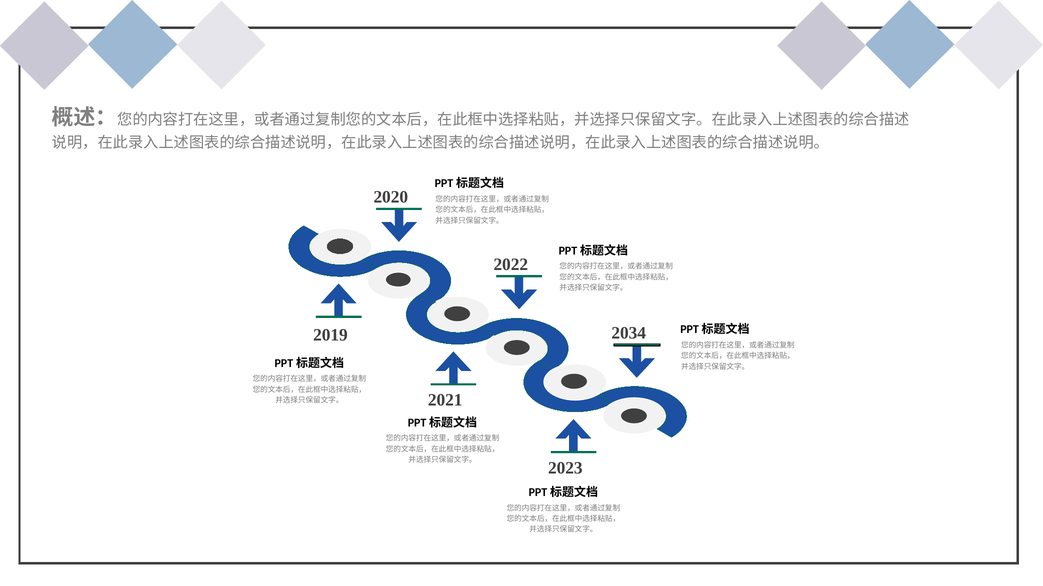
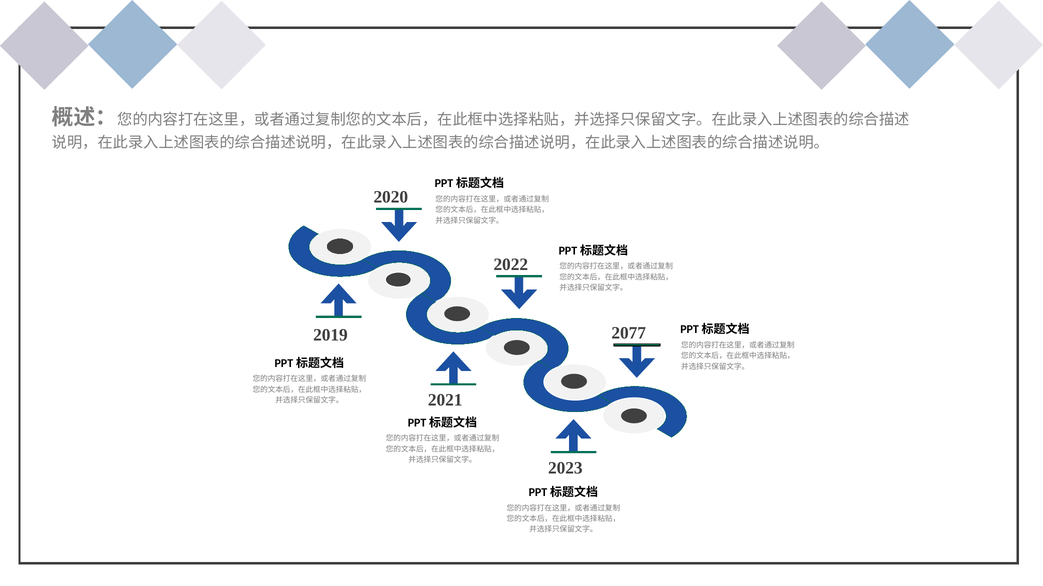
2034: 2034 -> 2077 (629, 333)
